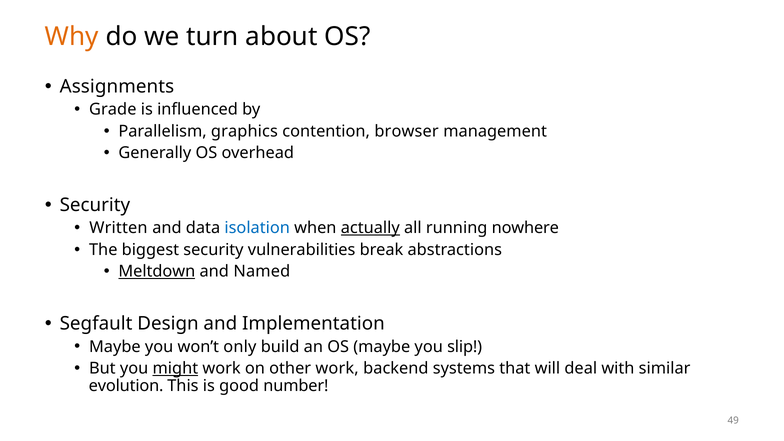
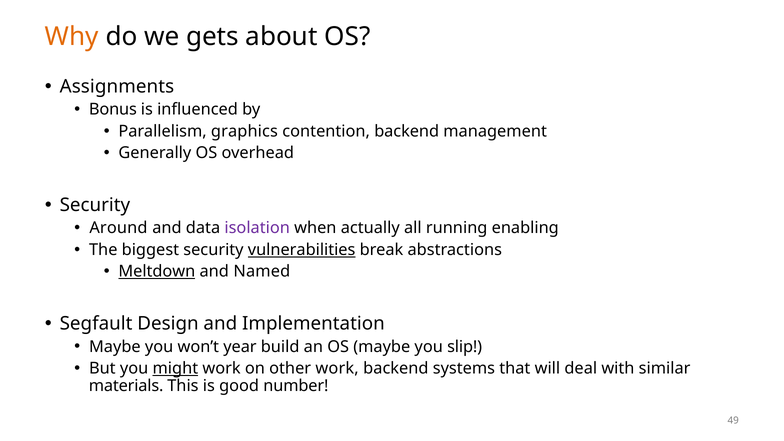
turn: turn -> gets (212, 37)
Grade: Grade -> Bonus (113, 110)
contention browser: browser -> backend (407, 131)
Written: Written -> Around (118, 228)
isolation colour: blue -> purple (257, 228)
actually underline: present -> none (370, 228)
nowhere: nowhere -> enabling (525, 228)
vulnerabilities underline: none -> present (302, 250)
only: only -> year (240, 347)
evolution: evolution -> materials (126, 386)
